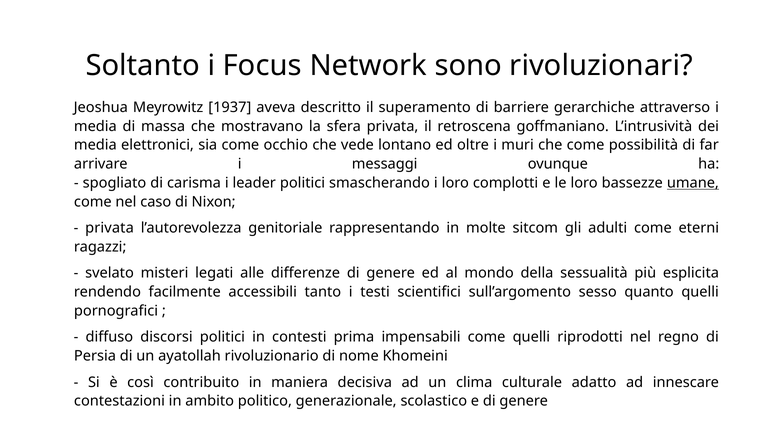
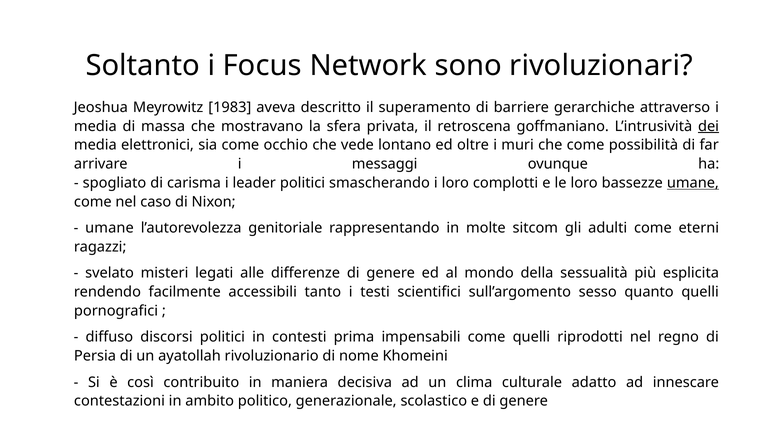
1937: 1937 -> 1983 (230, 107)
dei underline: none -> present (709, 126)
privata: privata -> umane (110, 228)
